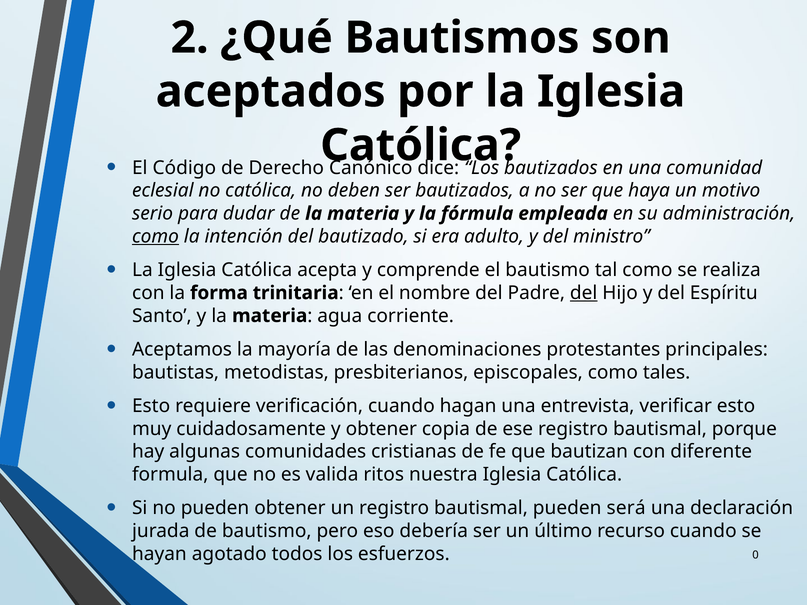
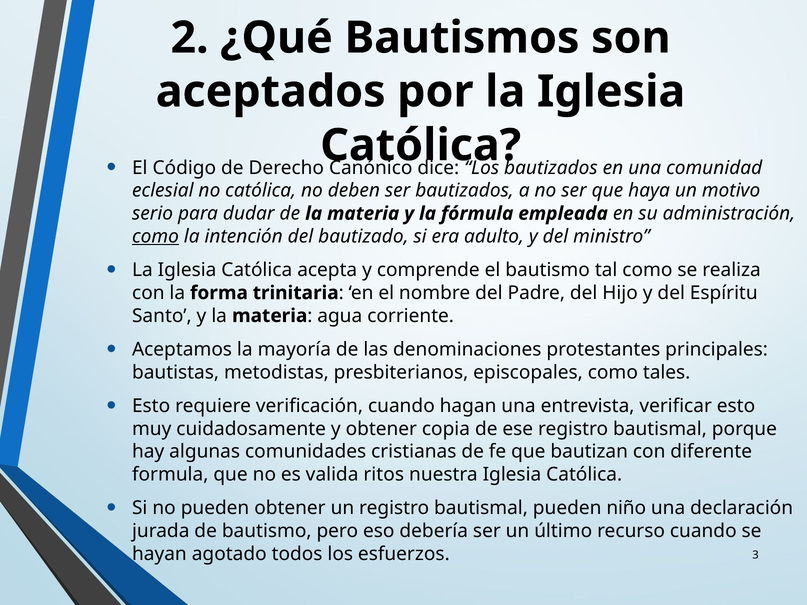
del underline: present -> none (584, 293)
será: será -> niño (626, 508)
0: 0 -> 3 (755, 555)
